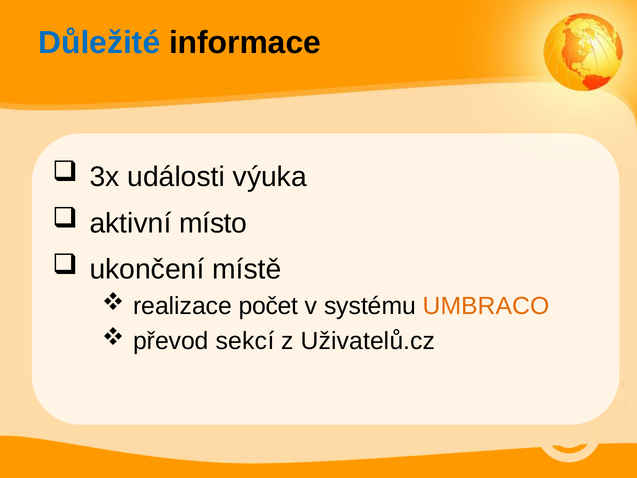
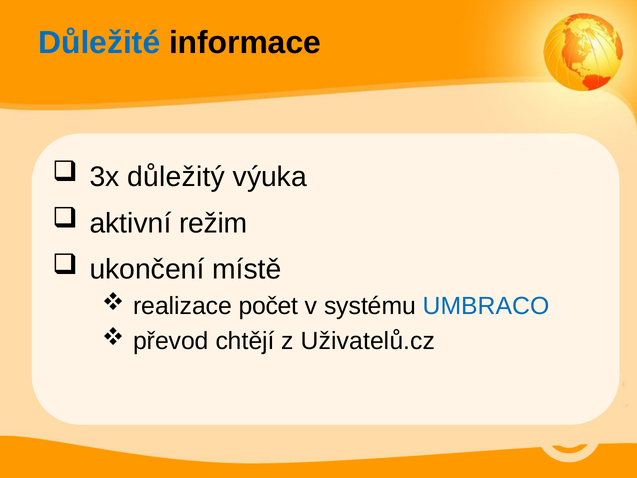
události: události -> důležitý (176, 177)
místo: místo -> režim (213, 223)
UMBRACO colour: orange -> blue (486, 306)
sekcí: sekcí -> chtějí (245, 341)
